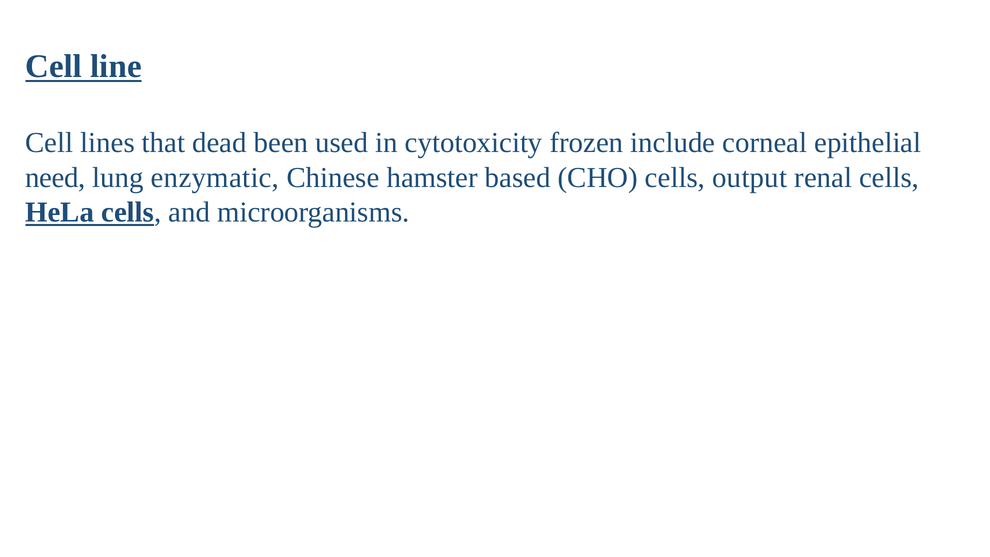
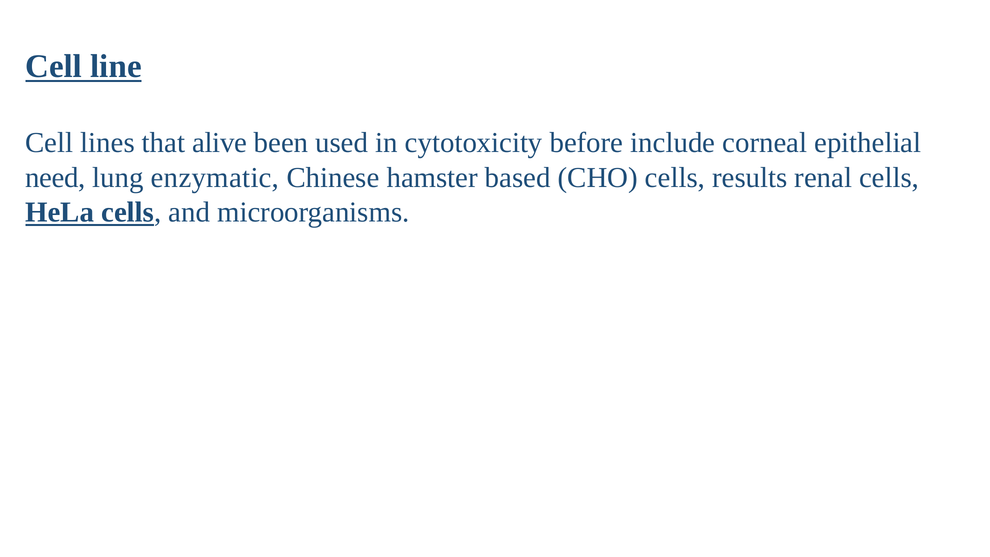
dead: dead -> alive (220, 143)
frozen: frozen -> before (586, 143)
output: output -> results (750, 178)
